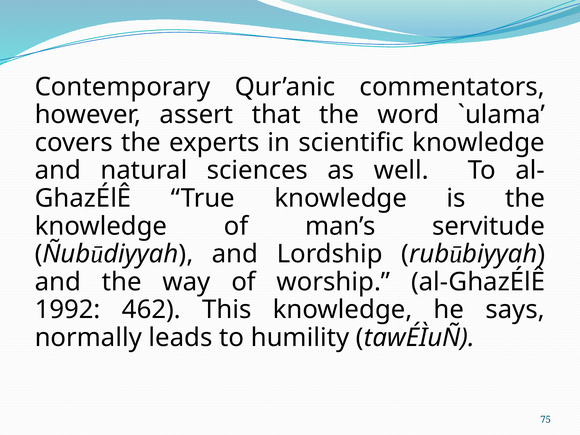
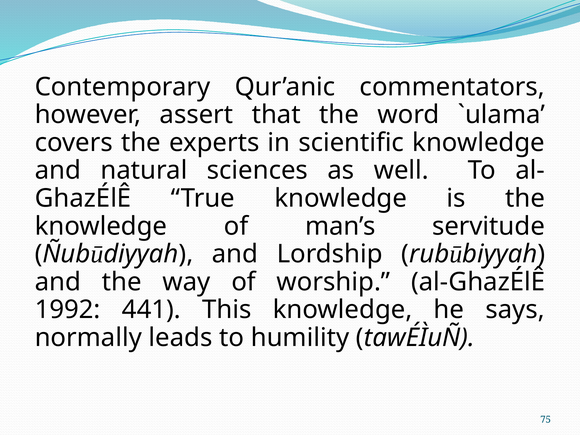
462: 462 -> 441 (151, 310)
